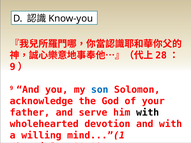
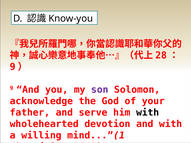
son colour: blue -> purple (100, 90)
